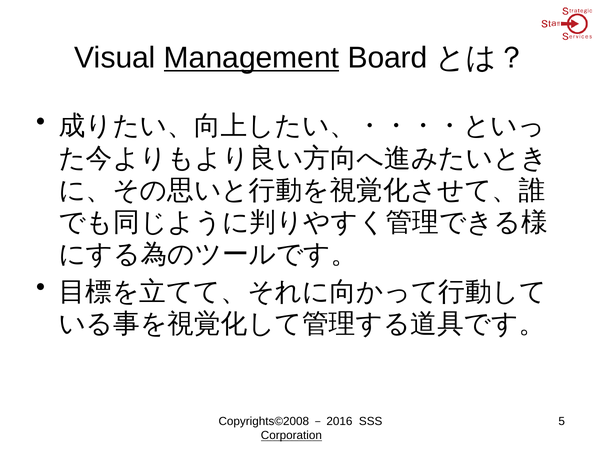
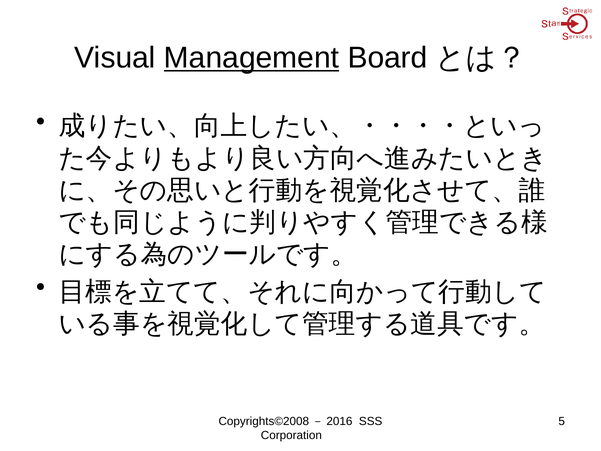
Corporation underline: present -> none (291, 435)
